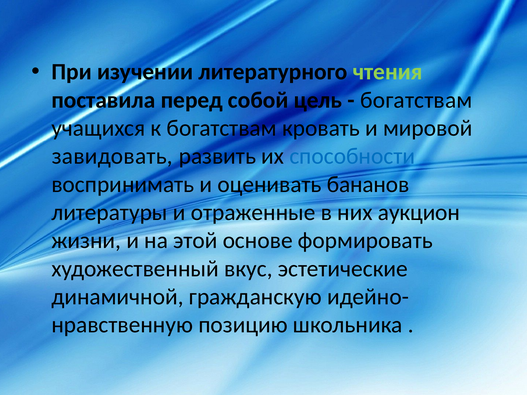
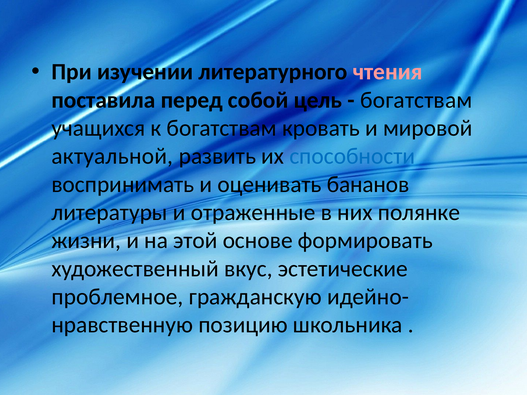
чтения colour: light green -> pink (388, 72)
завидовать: завидовать -> актуальной (112, 156)
аукцион: аукцион -> полянке (419, 213)
динамичной: динамичной -> проблемное (117, 297)
